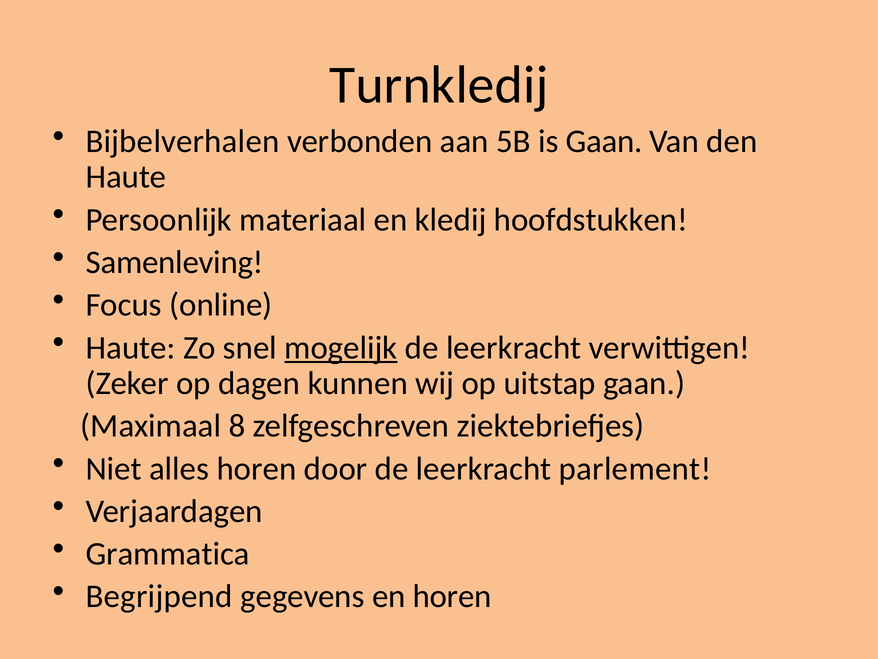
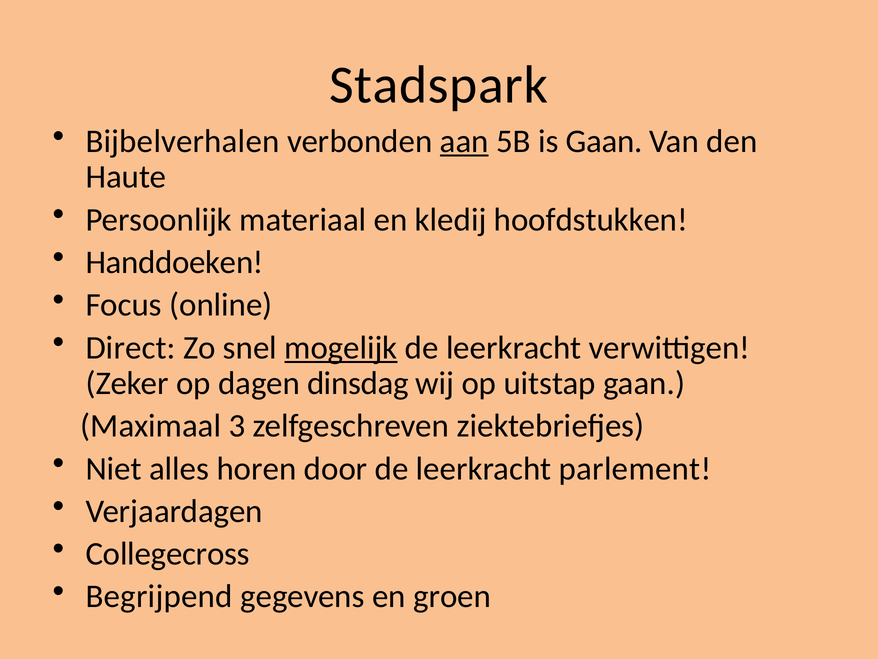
Turnkledij: Turnkledij -> Stadspark (439, 85)
aan underline: none -> present (464, 141)
Samenleving: Samenleving -> Handdoeken (175, 262)
Haute: Haute -> Direct (131, 347)
kunnen: kunnen -> dinsdag (358, 383)
8: 8 -> 3 (237, 426)
Grammatica: Grammatica -> Collegecross (168, 554)
en horen: horen -> groen (452, 596)
